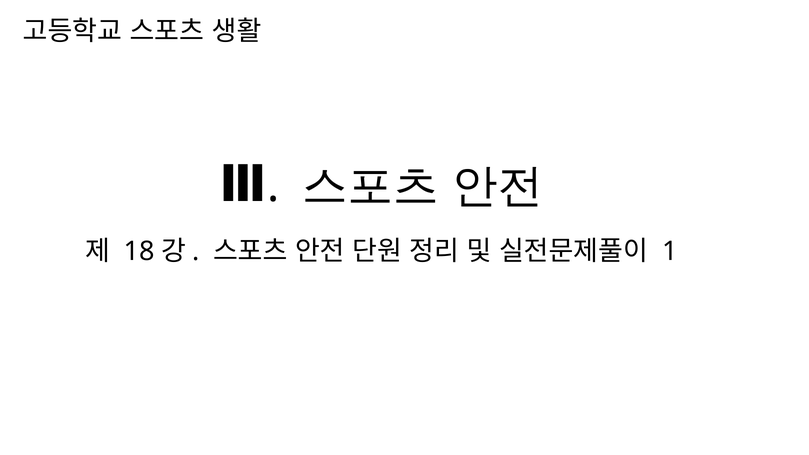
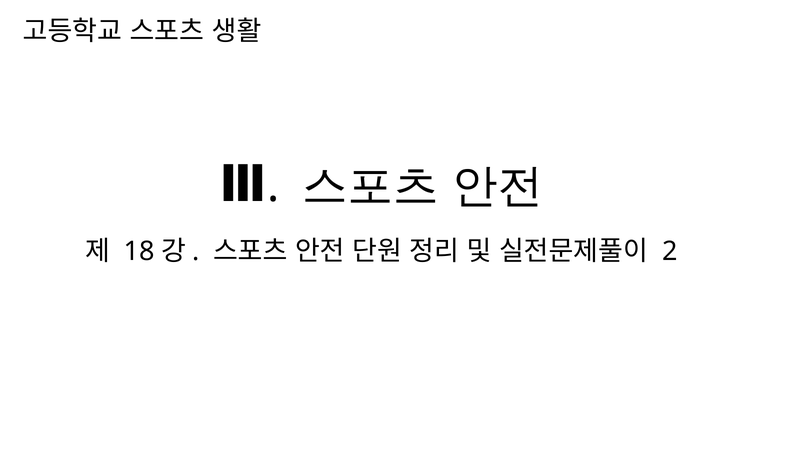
1: 1 -> 2 (670, 251)
